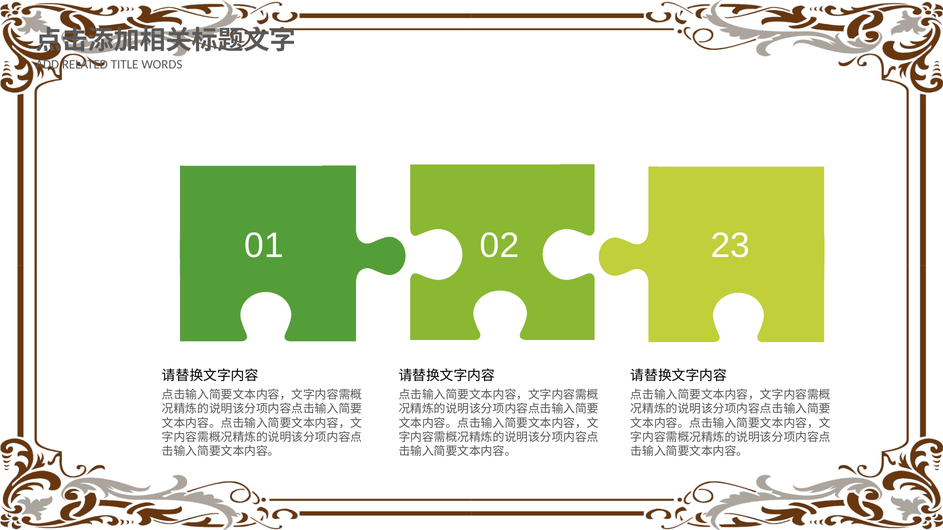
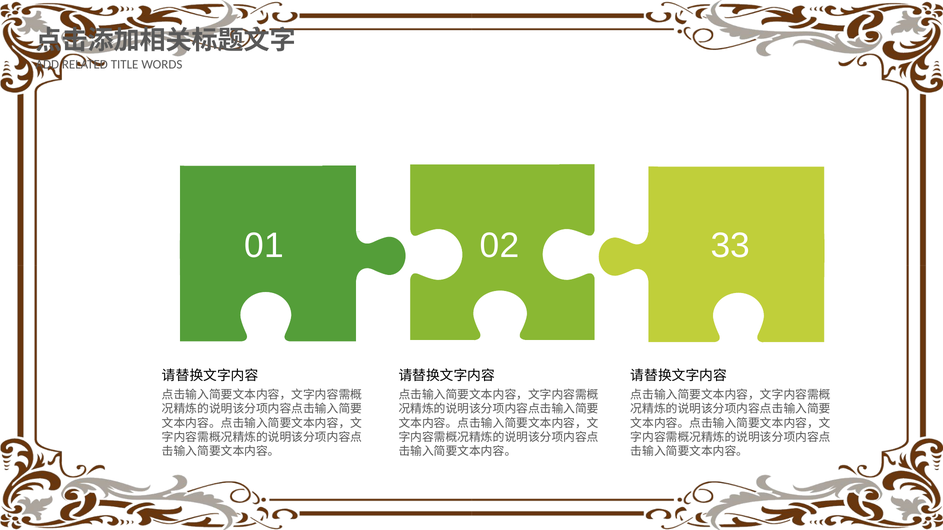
23: 23 -> 33 (730, 246)
